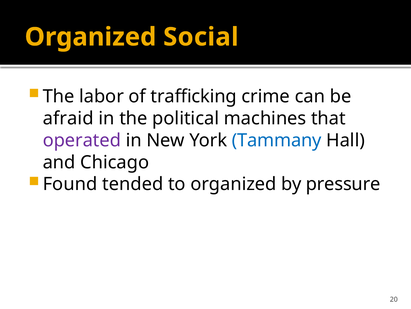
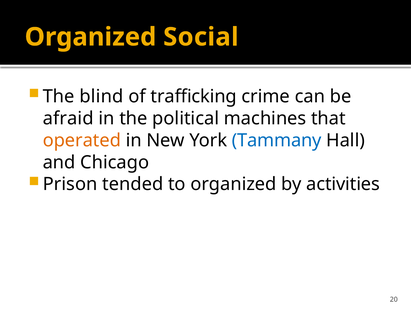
labor: labor -> blind (101, 96)
operated colour: purple -> orange (82, 140)
Found: Found -> Prison (70, 184)
pressure: pressure -> activities (343, 184)
